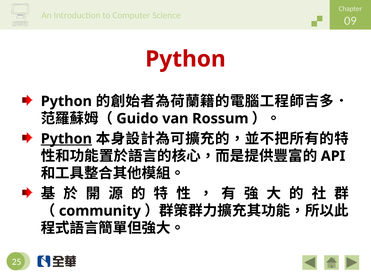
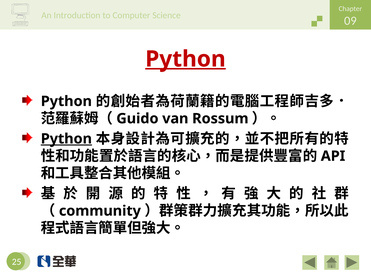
Python underline: none -> present (185, 59)
